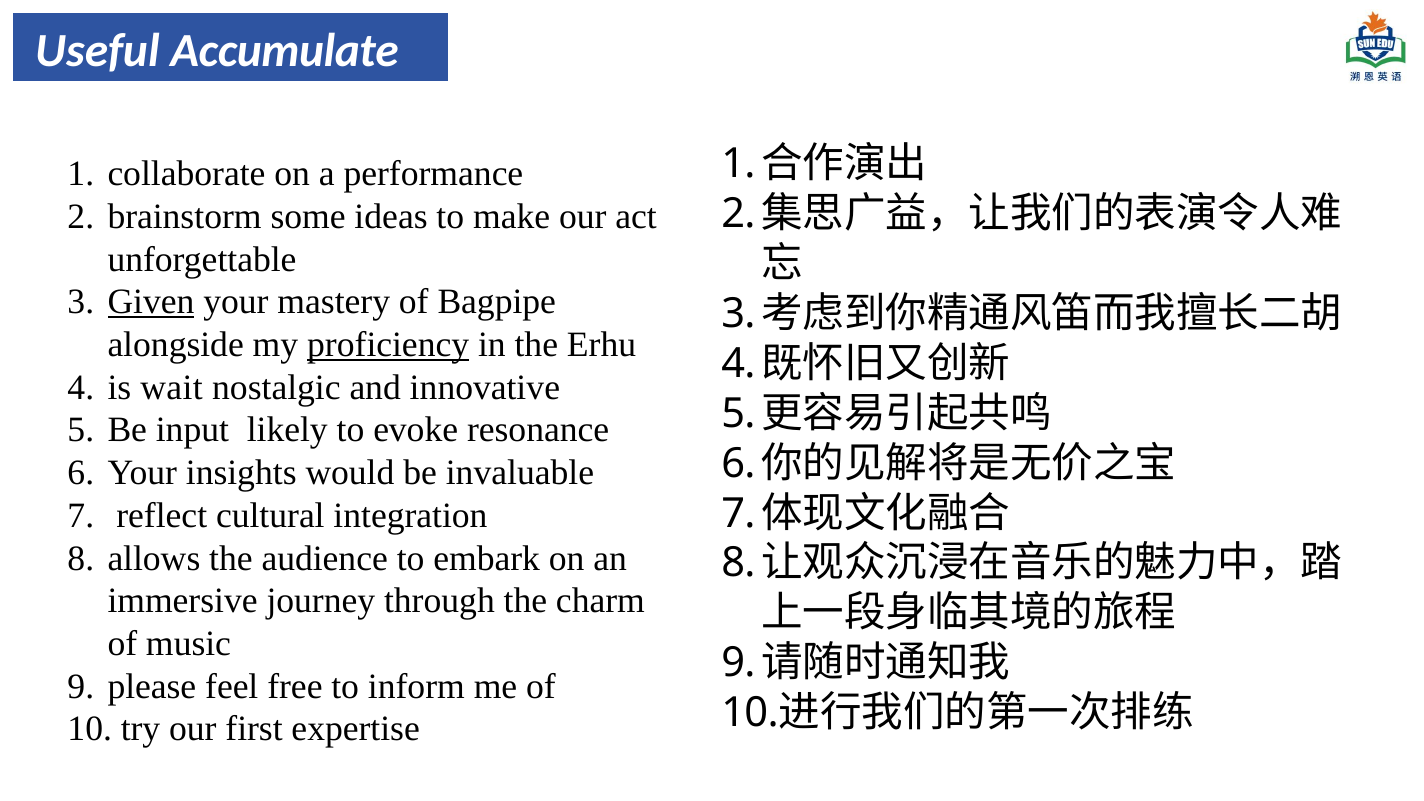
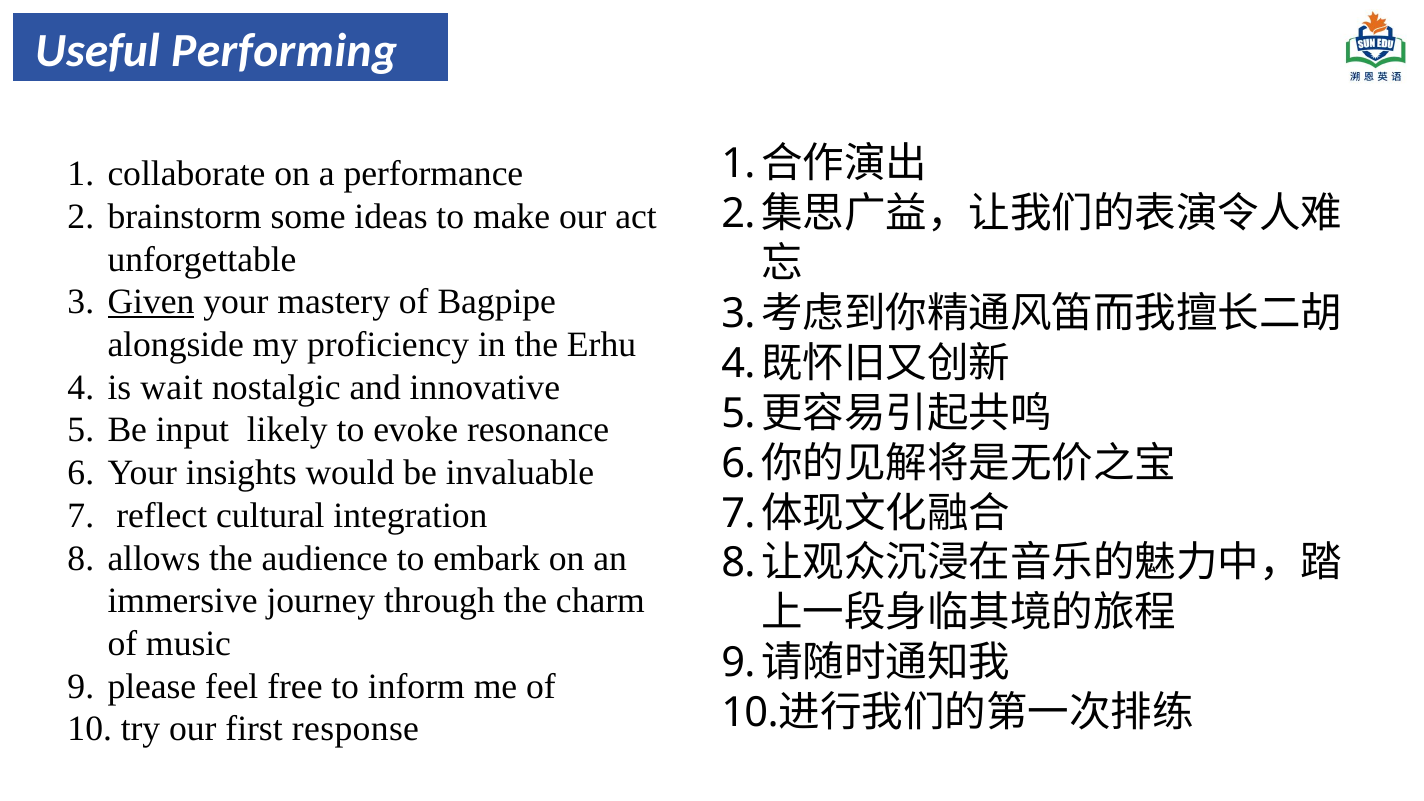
Accumulate: Accumulate -> Performing (284, 51)
proficiency underline: present -> none (388, 345)
expertise: expertise -> response (355, 729)
